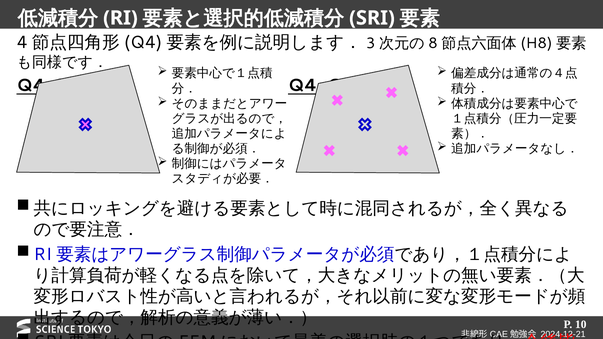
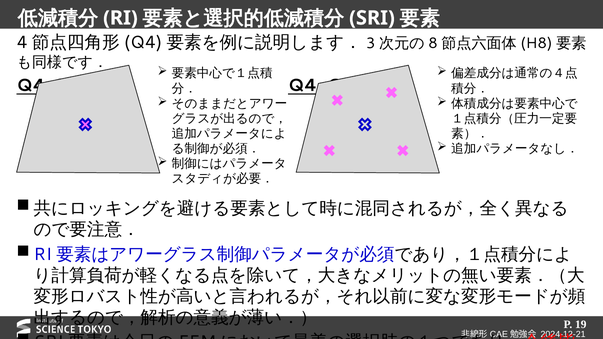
10: 10 -> 19 (581, 325)
